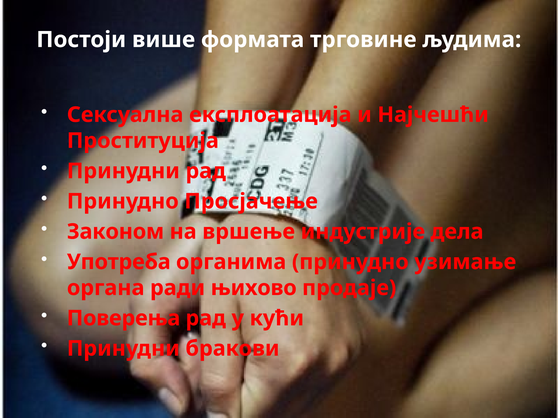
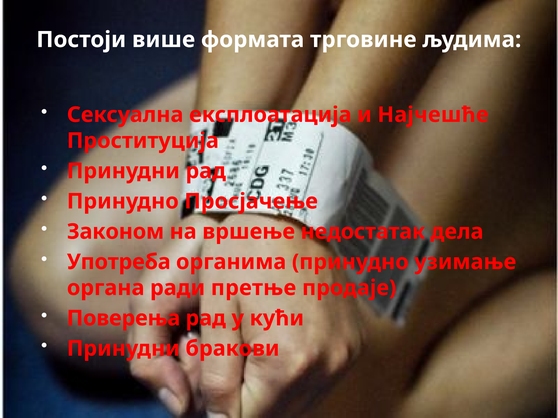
Најчешћи: Најчешћи -> Најчешће (433, 115)
индустрије: индустрије -> недостатак (363, 232)
њихово: њихово -> претње (253, 288)
